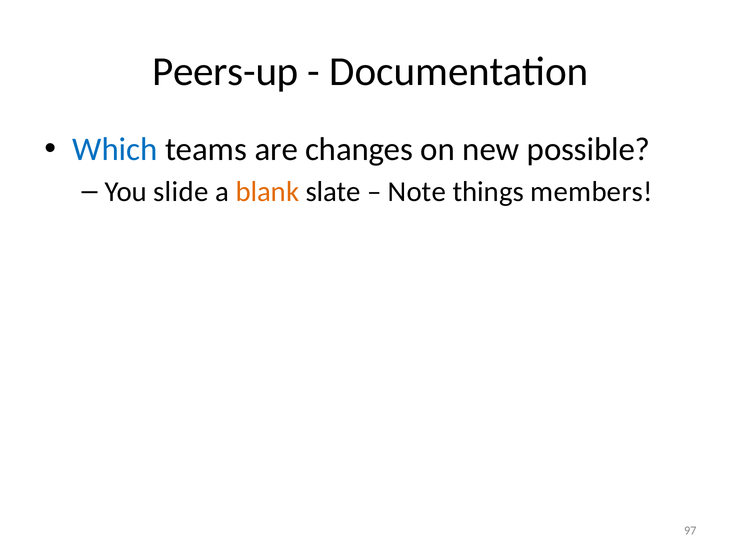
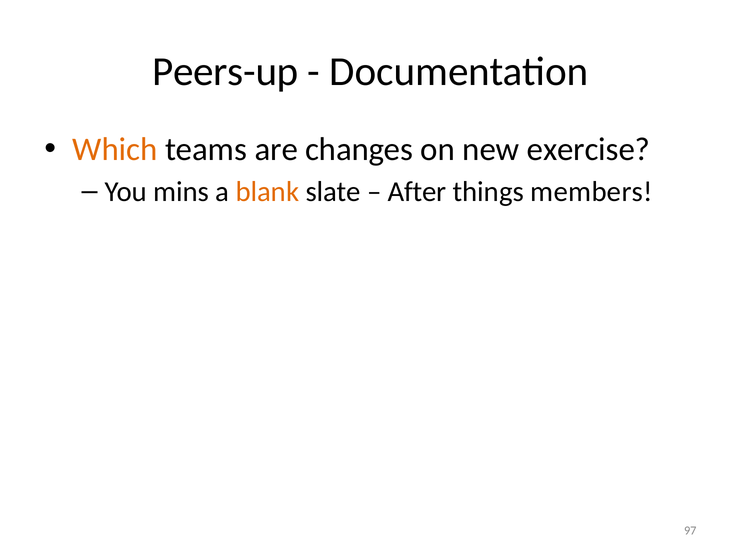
Which colour: blue -> orange (115, 149)
possible: possible -> exercise (588, 149)
slide: slide -> mins (181, 192)
Note: Note -> After (417, 192)
